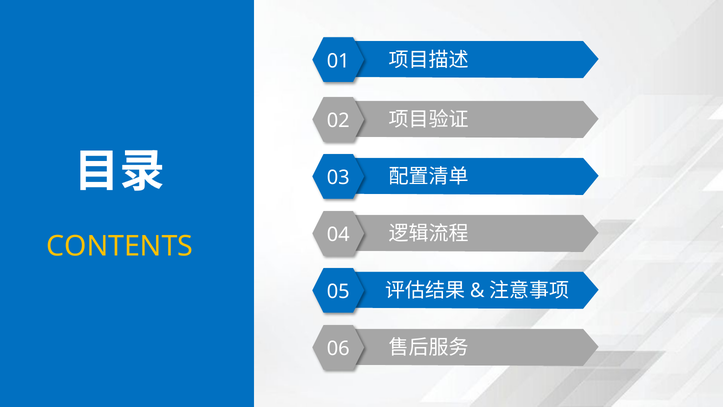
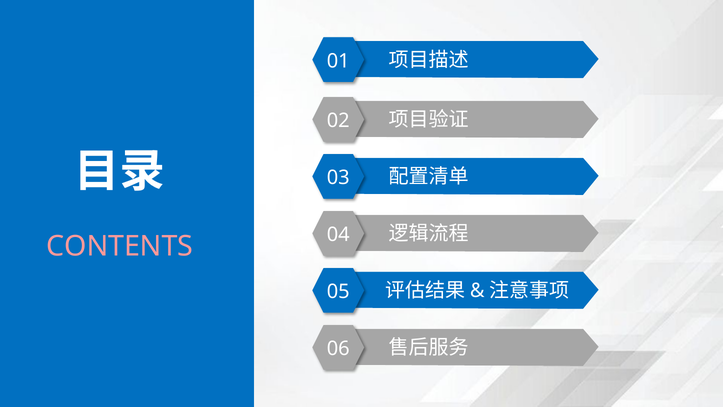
CONTENTS colour: yellow -> pink (120, 246)
